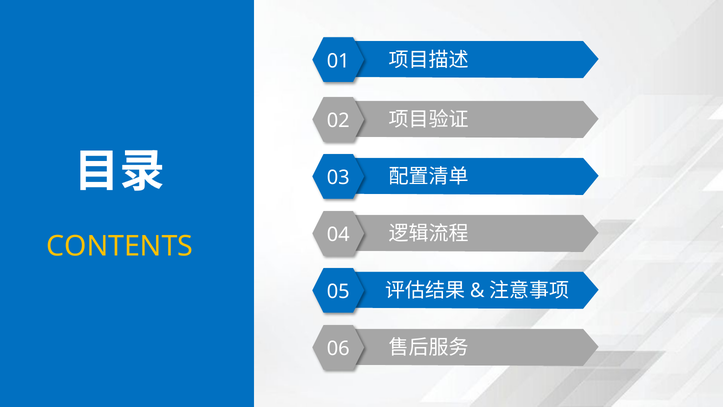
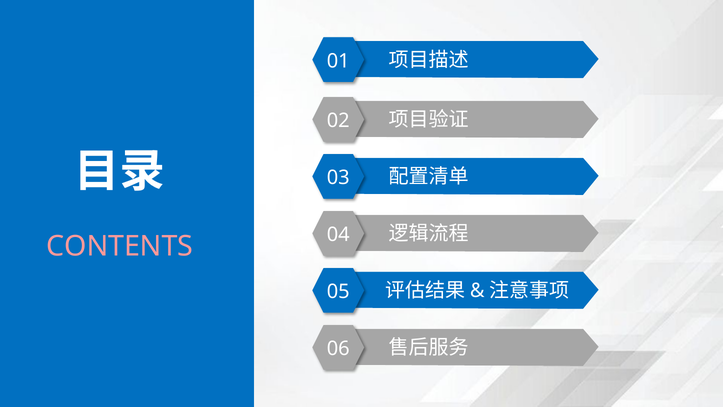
CONTENTS colour: yellow -> pink (120, 246)
